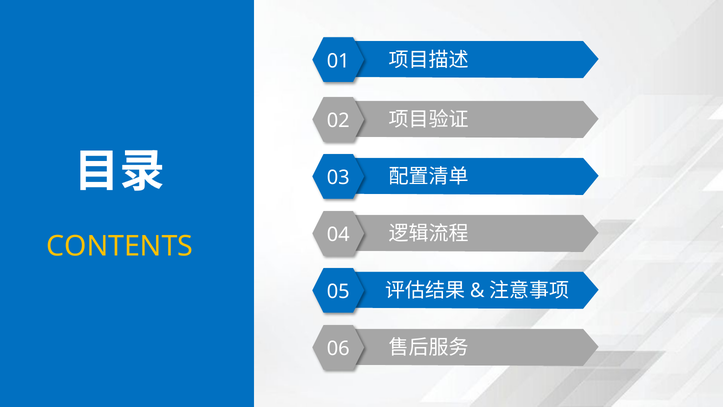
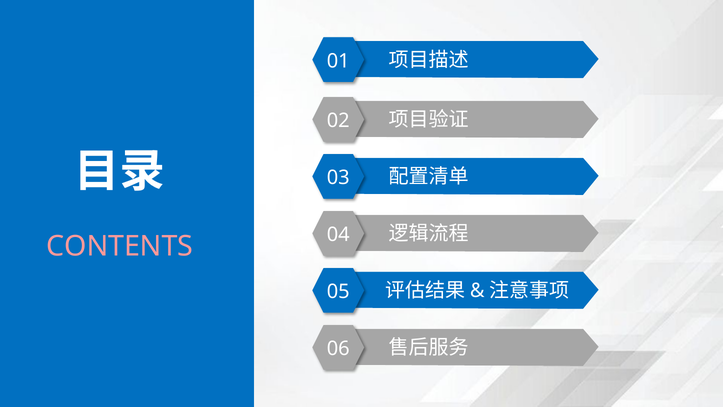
CONTENTS colour: yellow -> pink (120, 246)
